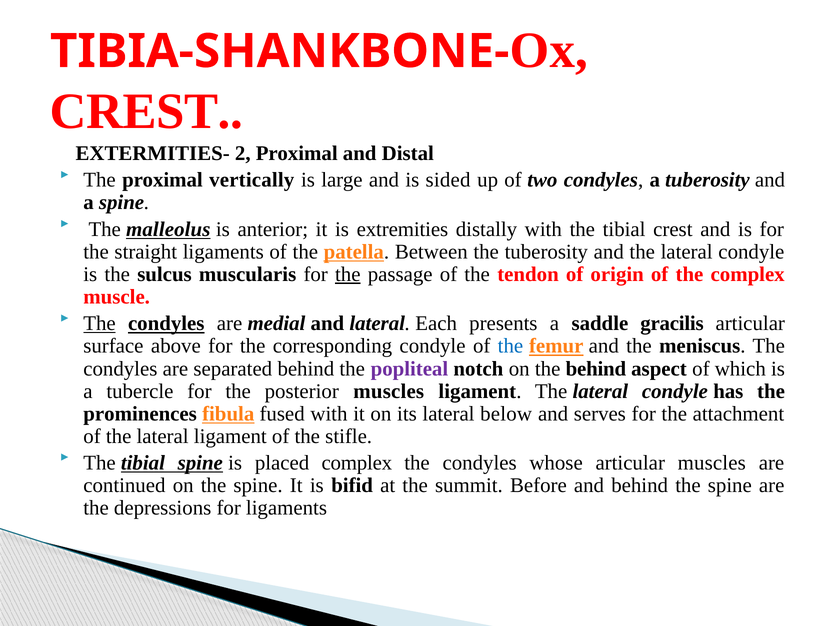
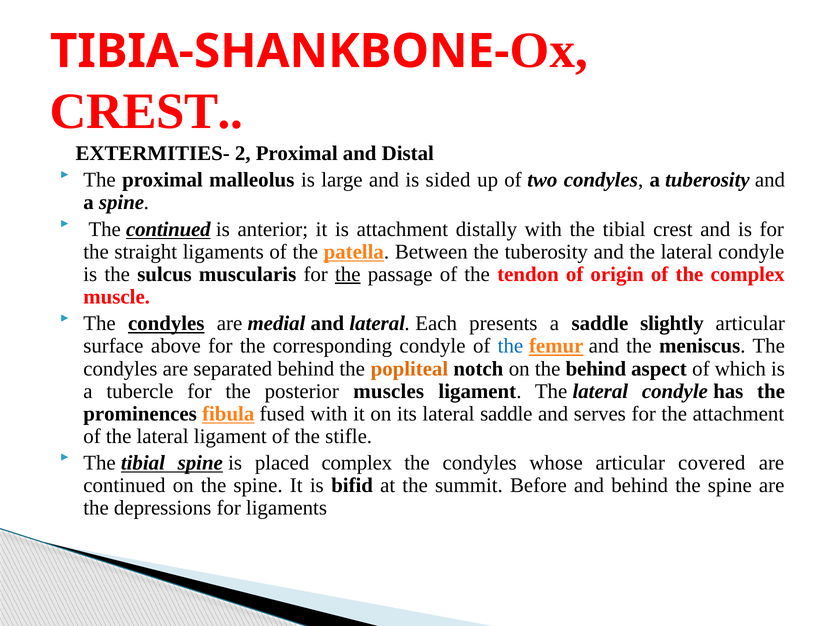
vertically: vertically -> malleolus (252, 180)
The malleolus: malleolus -> continued (168, 229)
is extremities: extremities -> attachment (402, 229)
The underline: present -> none (100, 324)
gracilis: gracilis -> slightly (672, 324)
popliteal colour: purple -> orange (409, 369)
lateral below: below -> saddle (506, 414)
articular muscles: muscles -> covered (712, 463)
